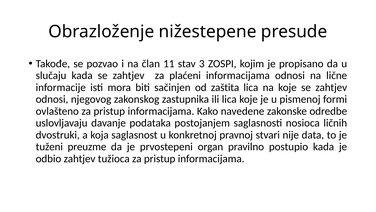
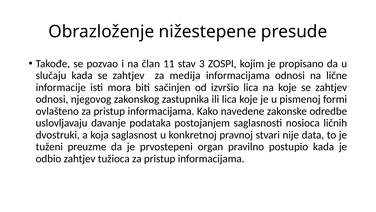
plaćeni: plaćeni -> medija (185, 75)
zaštita: zaštita -> izvršio (225, 87)
